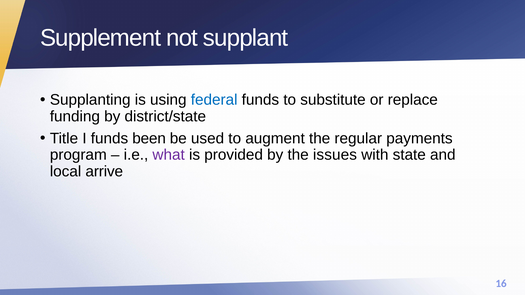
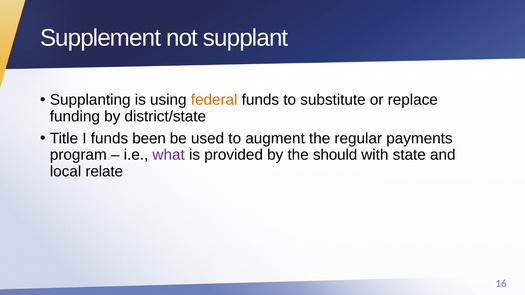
federal colour: blue -> orange (214, 100)
issues: issues -> should (335, 155)
arrive: arrive -> relate (104, 172)
